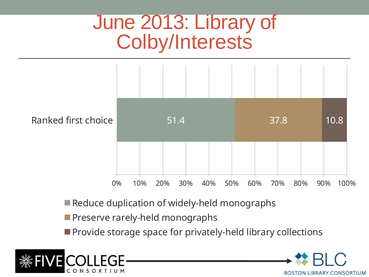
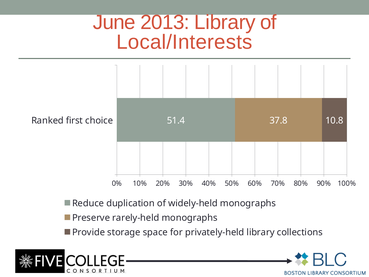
Colby/Interests: Colby/Interests -> Local/Interests (184, 42)
